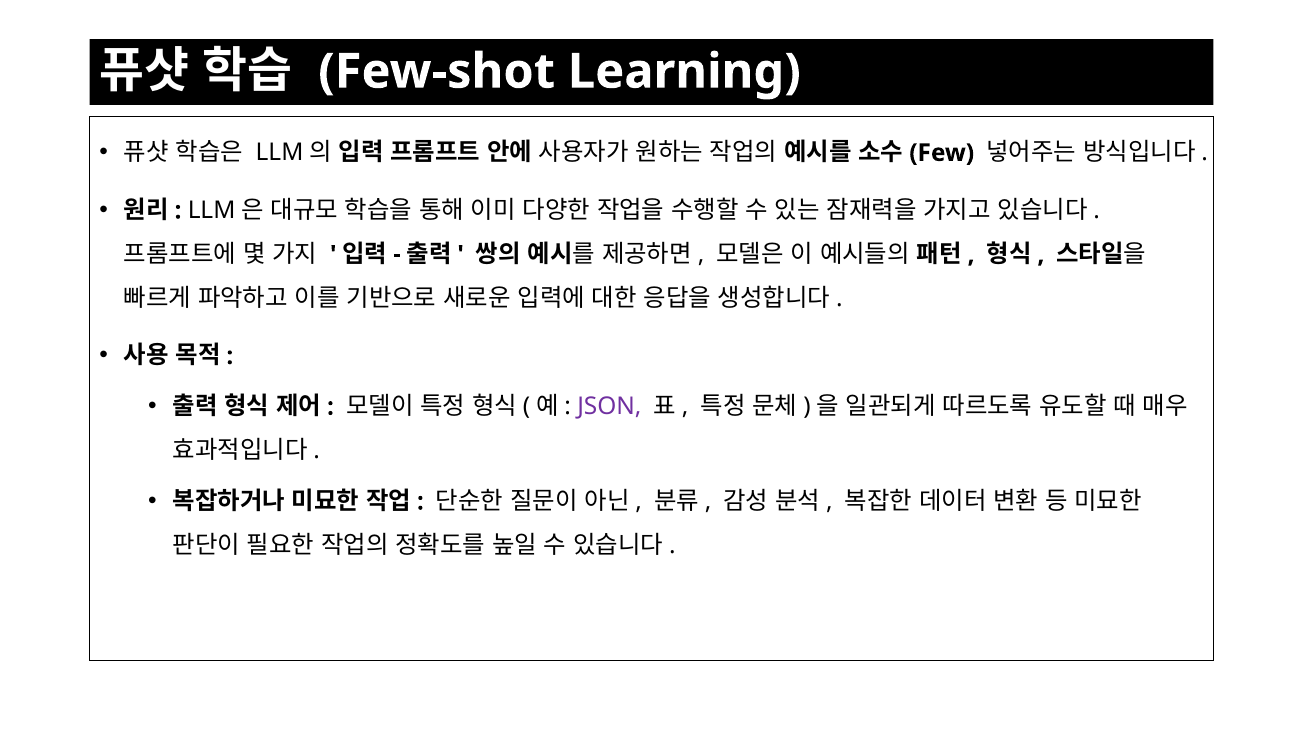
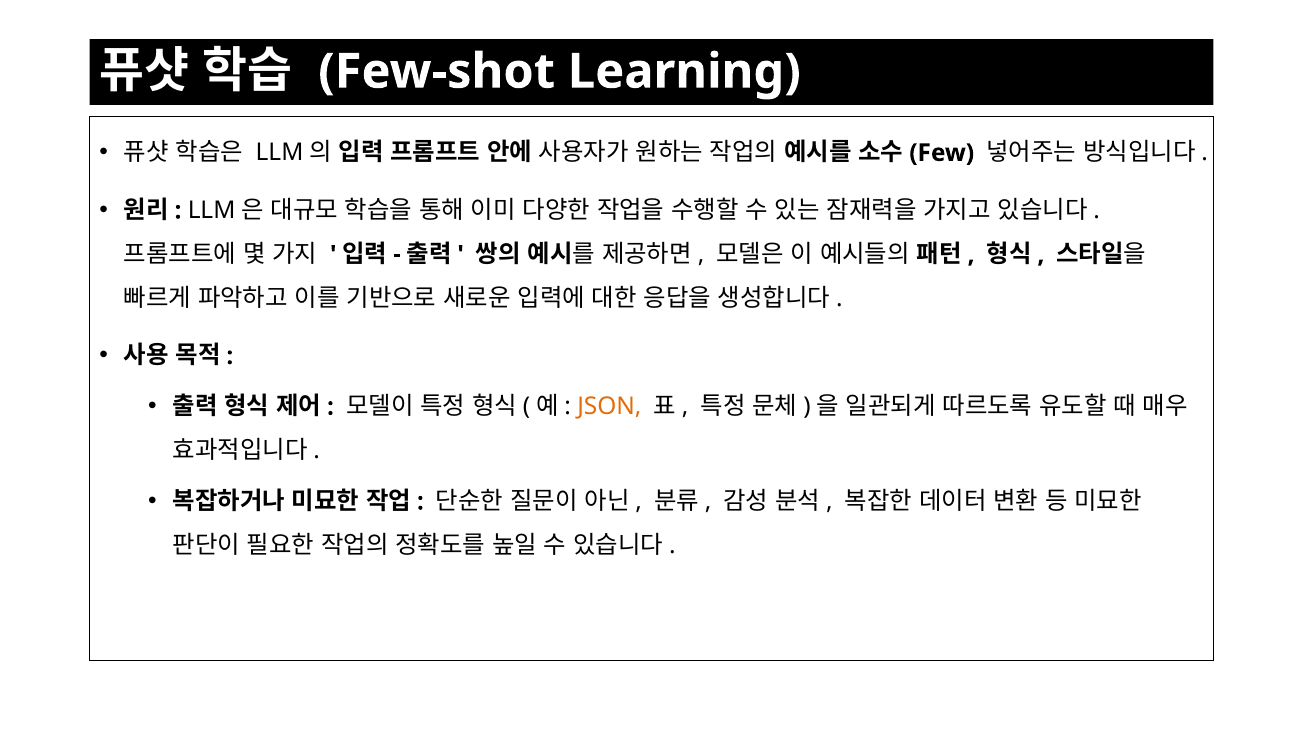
JSON colour: purple -> orange (609, 407)
